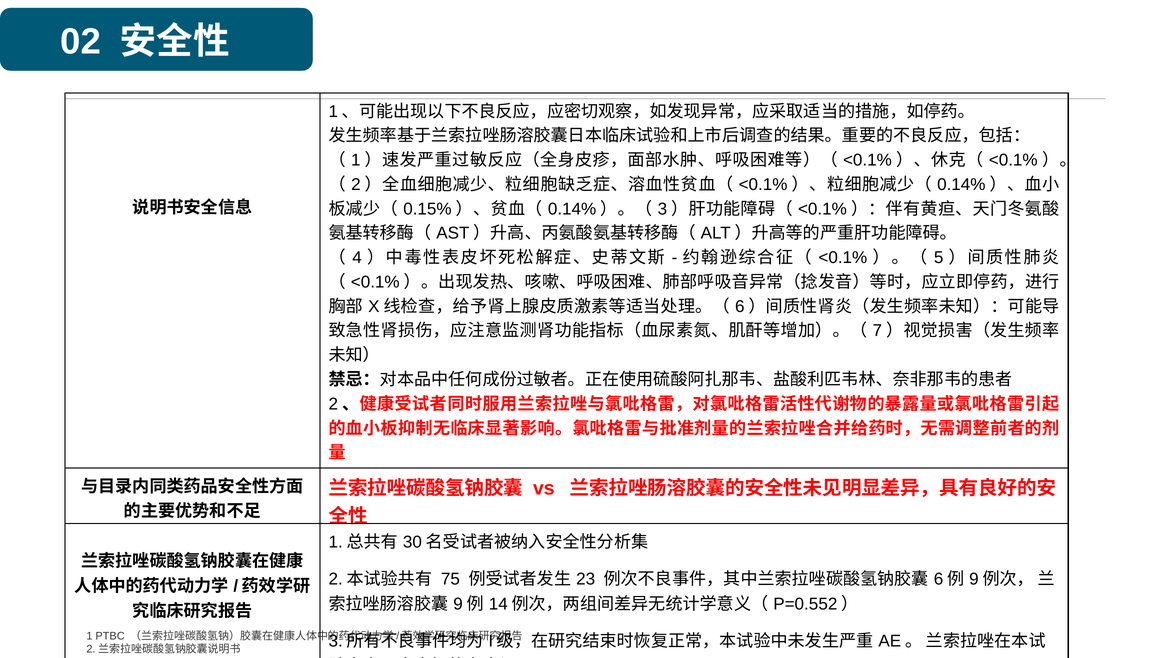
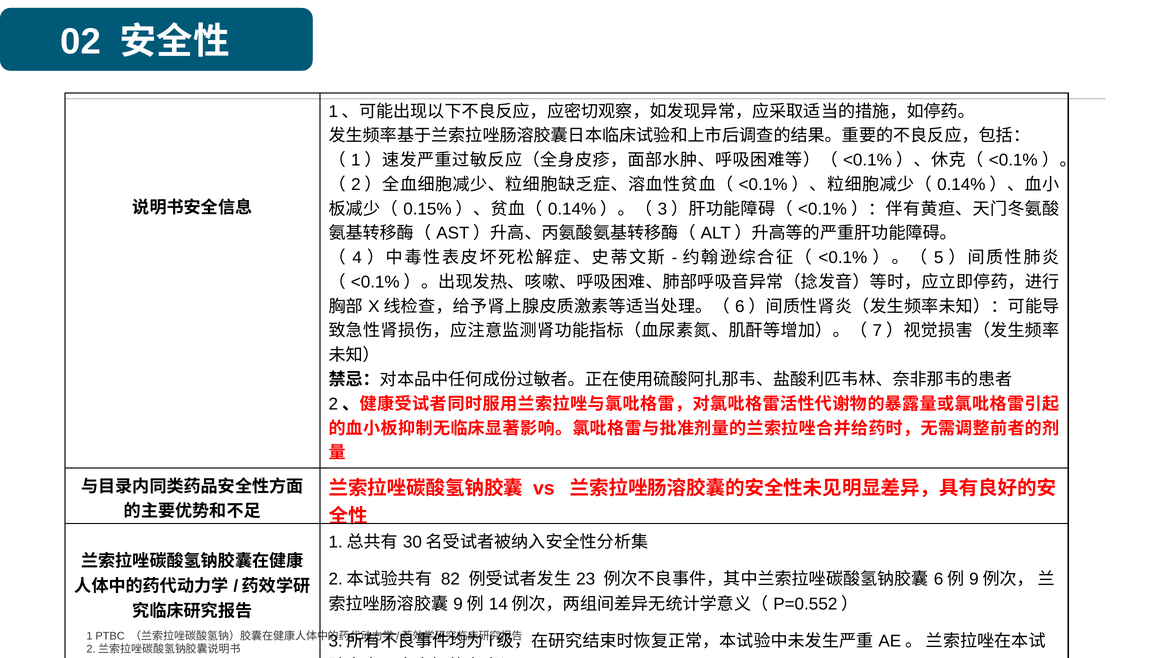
75: 75 -> 82 (450, 579)
